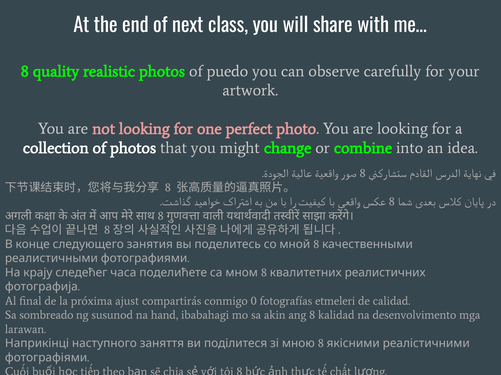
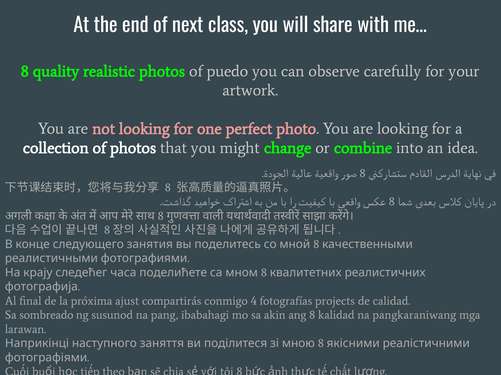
0: 0 -> 4 (254, 301)
etmeleri: etmeleri -> projects (335, 301)
hand: hand -> pang (164, 316)
desenvolvimento: desenvolvimento -> pangkaraniwang (414, 316)
